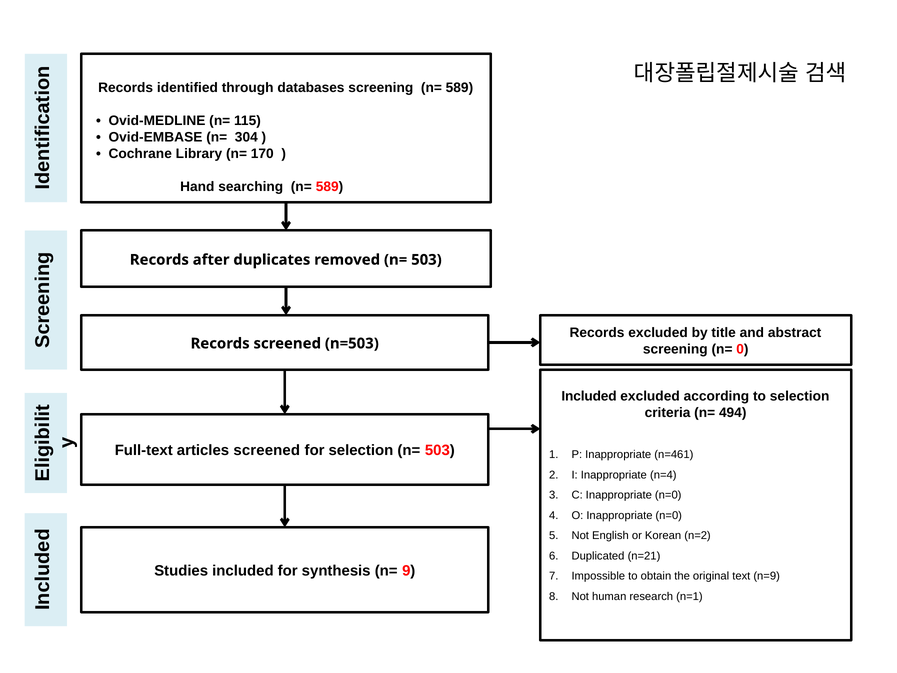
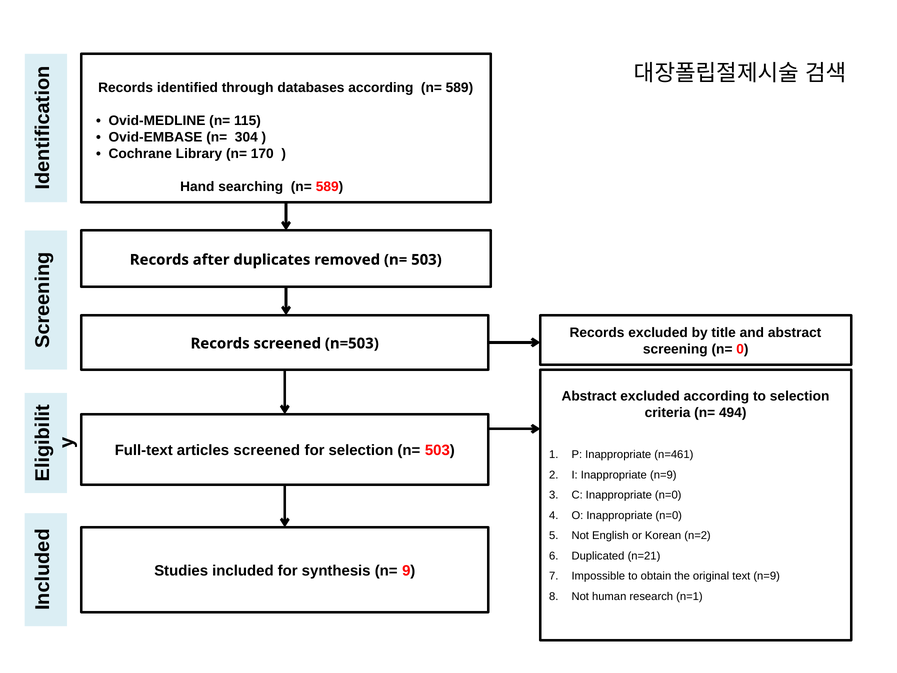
databases screening: screening -> according (381, 88)
Included: Included -> Abstract (589, 396)
Inappropriate n=4: n=4 -> n=9 (663, 475)
